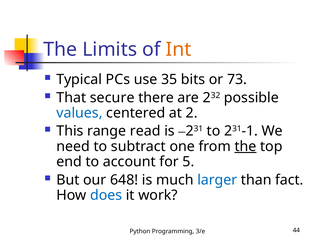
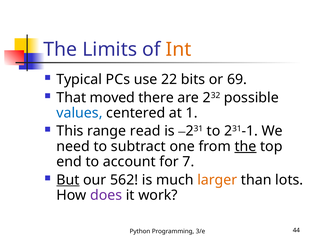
35: 35 -> 22 (169, 80)
73: 73 -> 69 (237, 80)
secure: secure -> moved (112, 98)
2: 2 -> 1 (192, 113)
5: 5 -> 7 (188, 162)
But underline: none -> present (68, 180)
648: 648 -> 562 (124, 180)
larger colour: blue -> orange (217, 180)
fact: fact -> lots (289, 180)
does colour: blue -> purple (106, 195)
